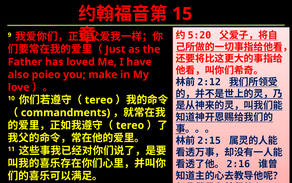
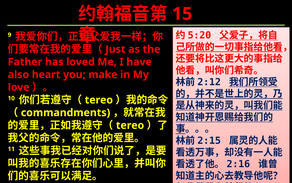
poieo: poieo -> heart (46, 74)
